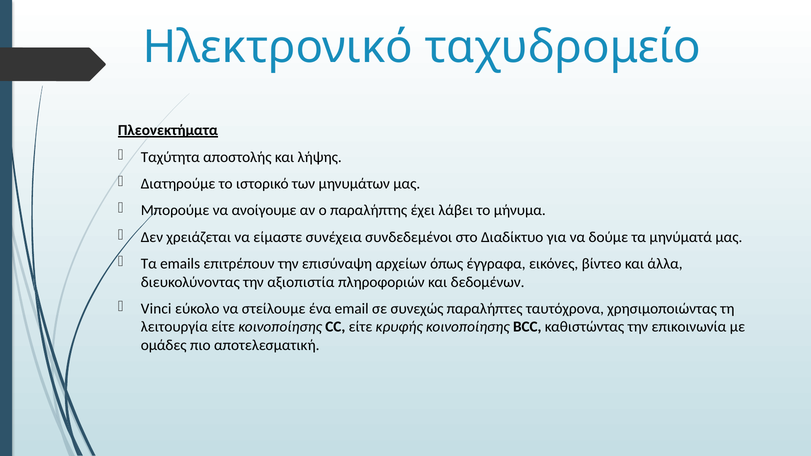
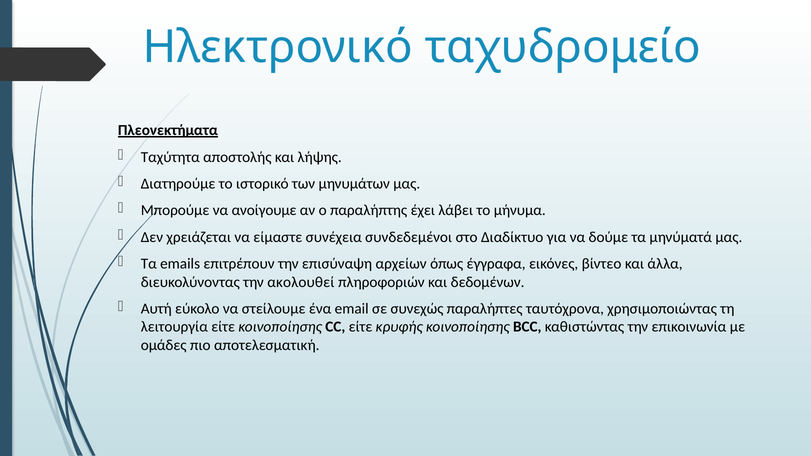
αξιοπιστία: αξιοπιστία -> ακολουθεί (301, 282)
Vinci: Vinci -> Αυτή (156, 309)
